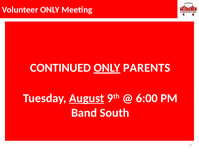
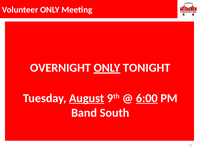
CONTINUED: CONTINUED -> OVERNIGHT (60, 68)
PARENTS: PARENTS -> TONIGHT (147, 68)
6:00 underline: none -> present (147, 98)
